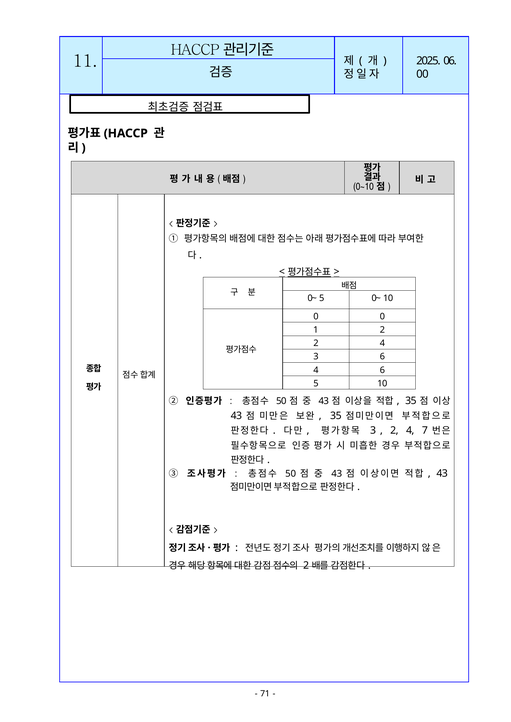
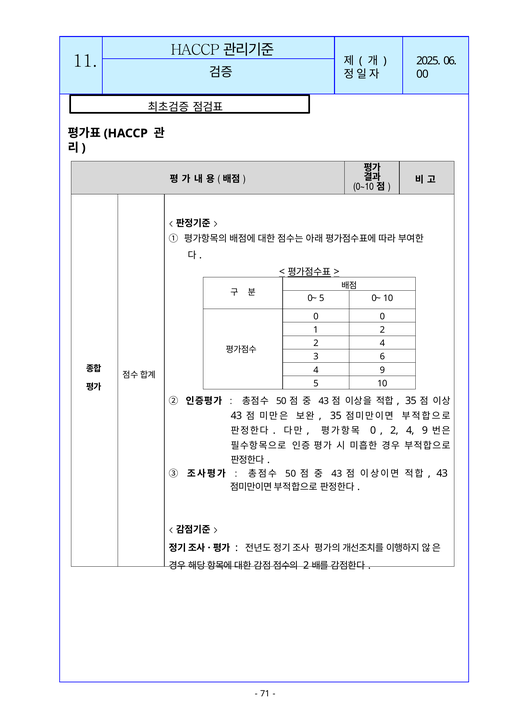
6: 6 -> 9 (382, 370)
3: 3 -> 0 (373, 431)
2 4 7: 7 -> 9 (425, 431)
